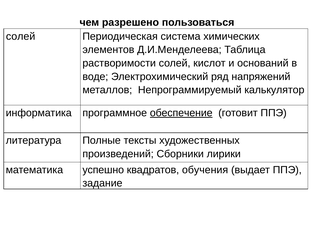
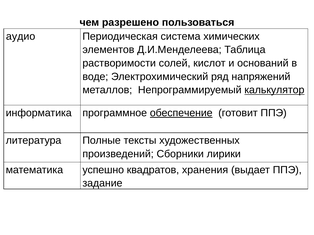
солей: солей -> аудио (21, 36)
калькулятор underline: none -> present (274, 90)
обучения: обучения -> хранения (205, 170)
